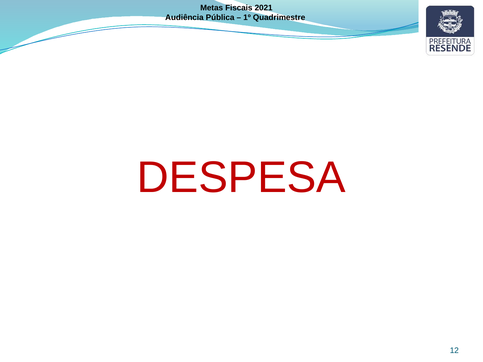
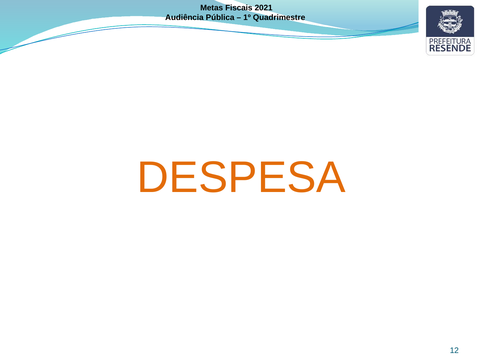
DESPESA colour: red -> orange (241, 178)
